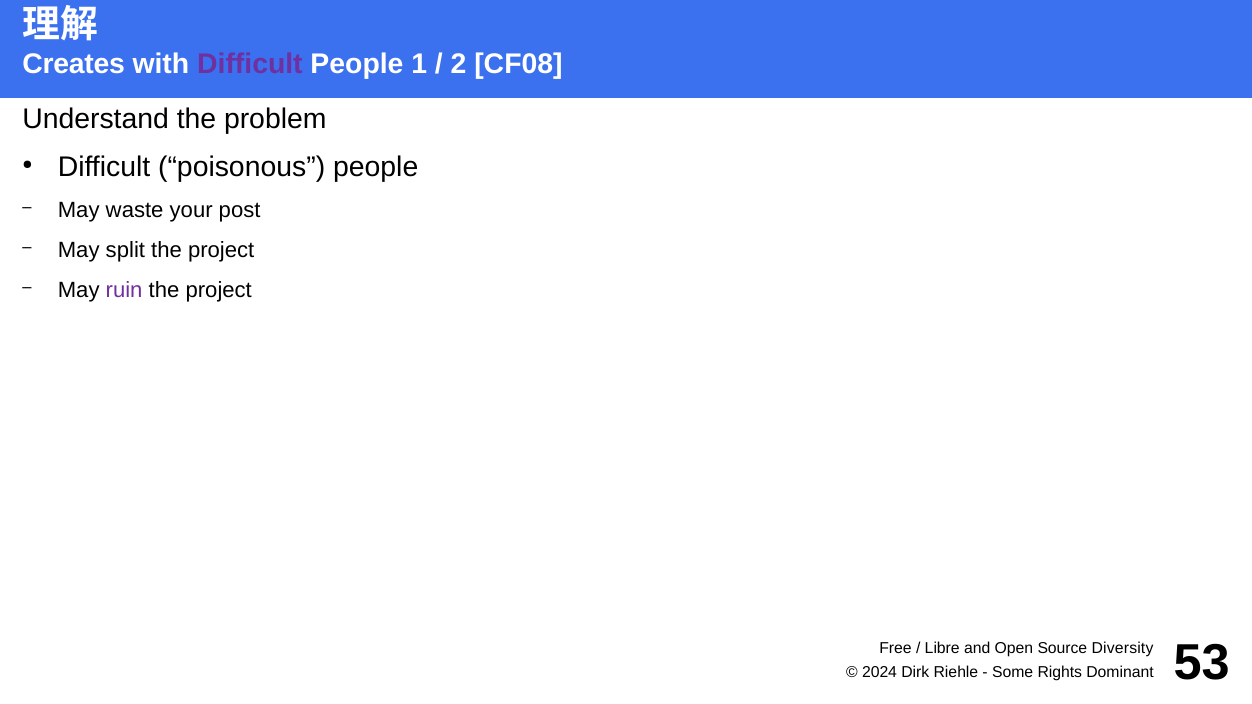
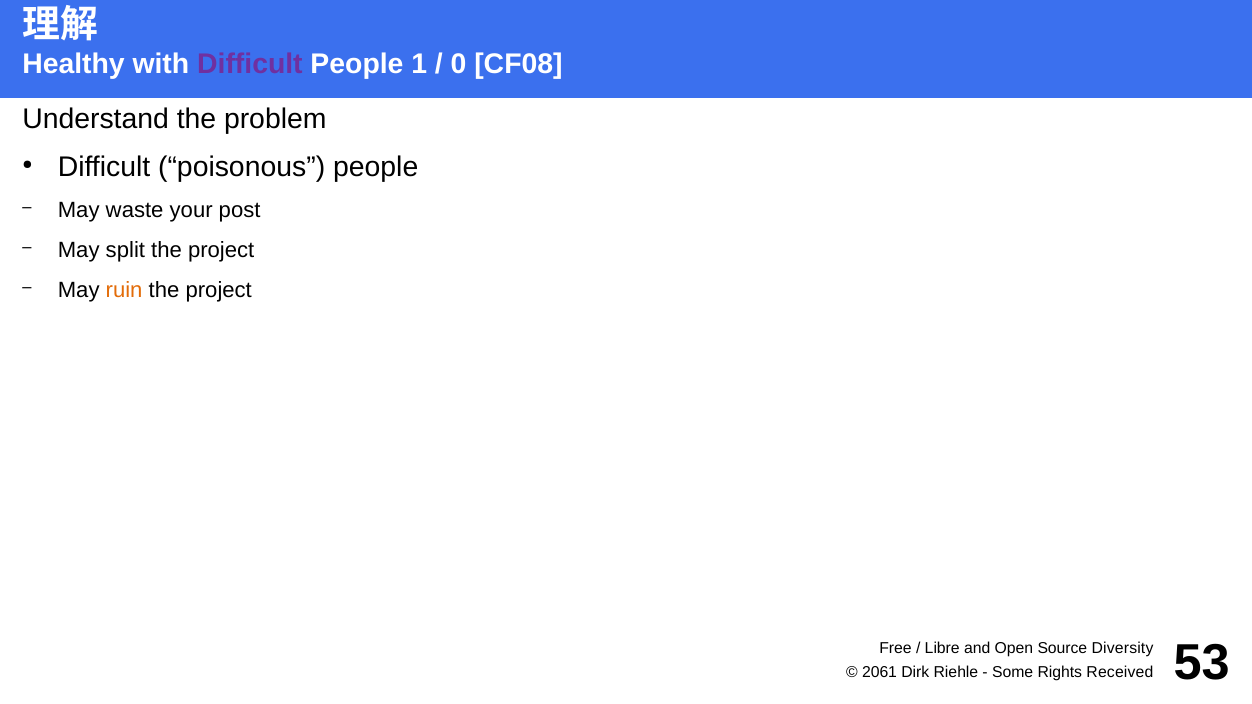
Creates: Creates -> Healthy (74, 64)
2: 2 -> 0 (459, 64)
ruin colour: purple -> orange (124, 290)
2024: 2024 -> 2061 (880, 672)
Dominant: Dominant -> Received (1120, 672)
